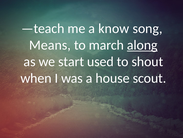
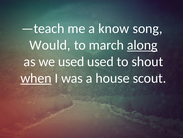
Means: Means -> Would (50, 45)
we start: start -> used (71, 61)
when underline: none -> present (36, 78)
